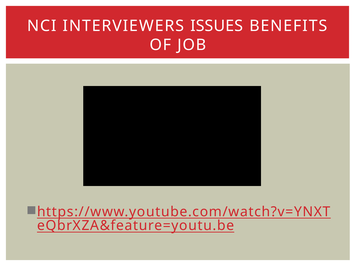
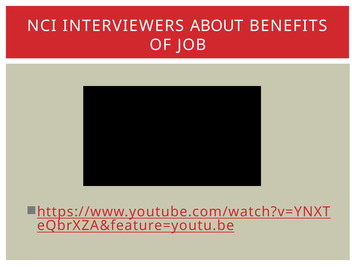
ISSUES: ISSUES -> ABOUT (217, 26)
